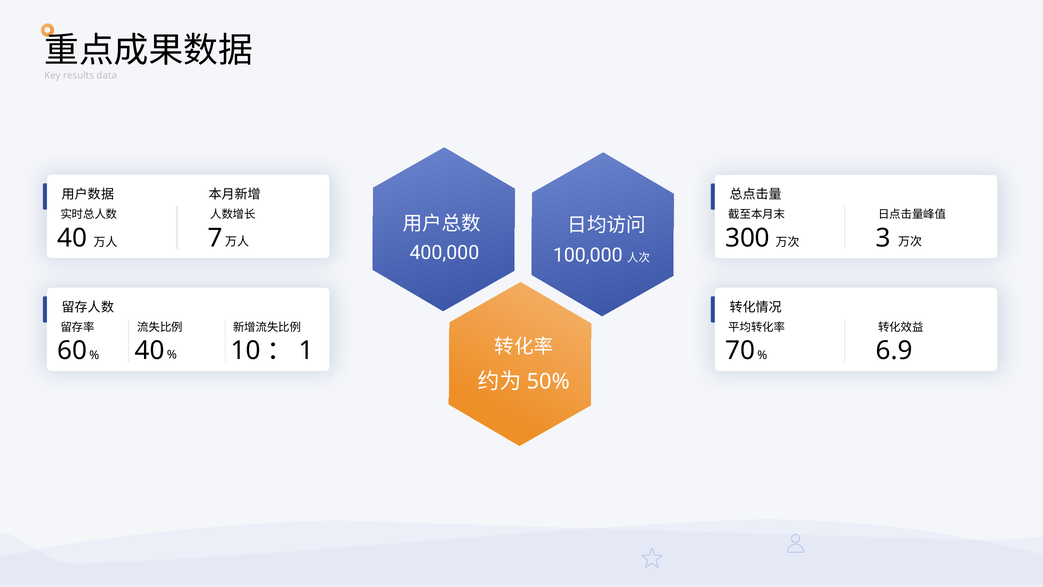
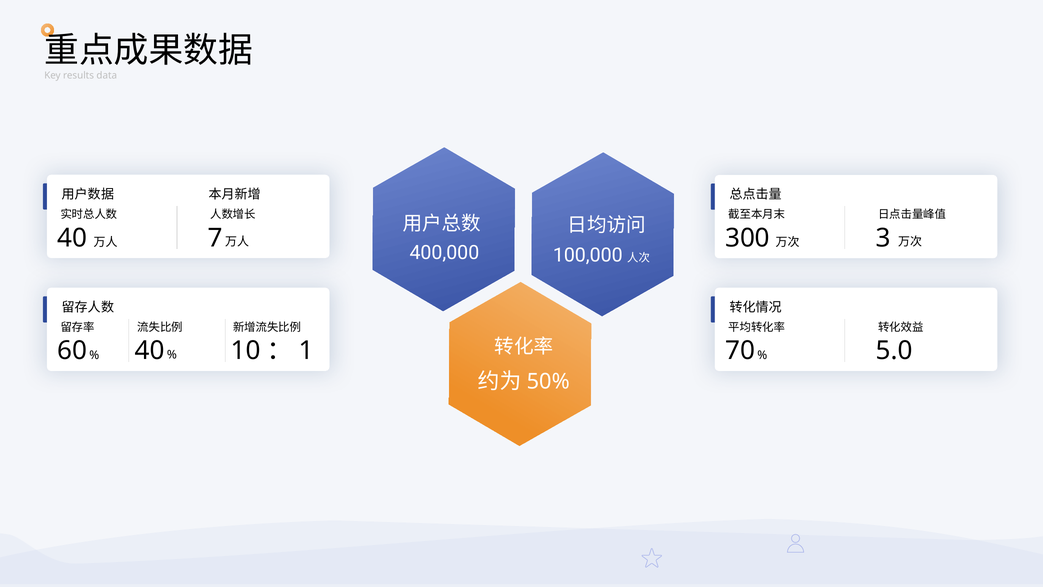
6.9: 6.9 -> 5.0 (894, 351)
